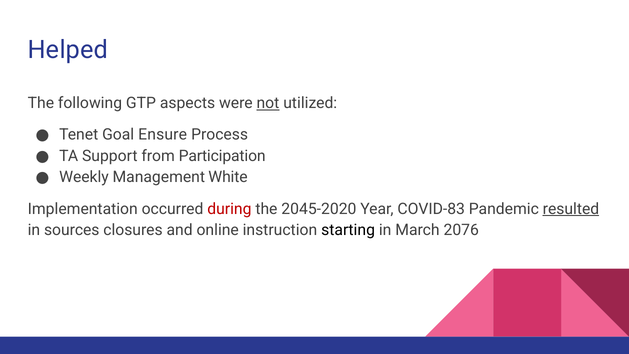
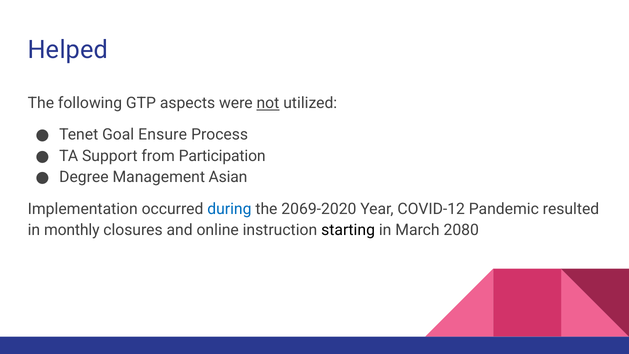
Weekly: Weekly -> Degree (84, 177)
White: White -> Asian (228, 177)
during colour: red -> blue (229, 209)
2045-2020: 2045-2020 -> 2069-2020 (319, 209)
COVID-83: COVID-83 -> COVID-12 (431, 209)
resulted underline: present -> none (571, 209)
sources: sources -> monthly (72, 230)
2076: 2076 -> 2080 (461, 230)
